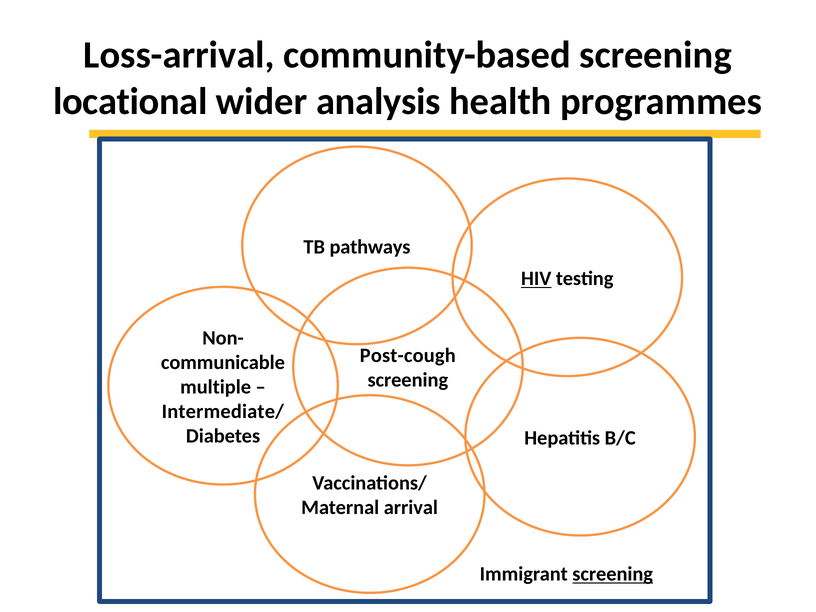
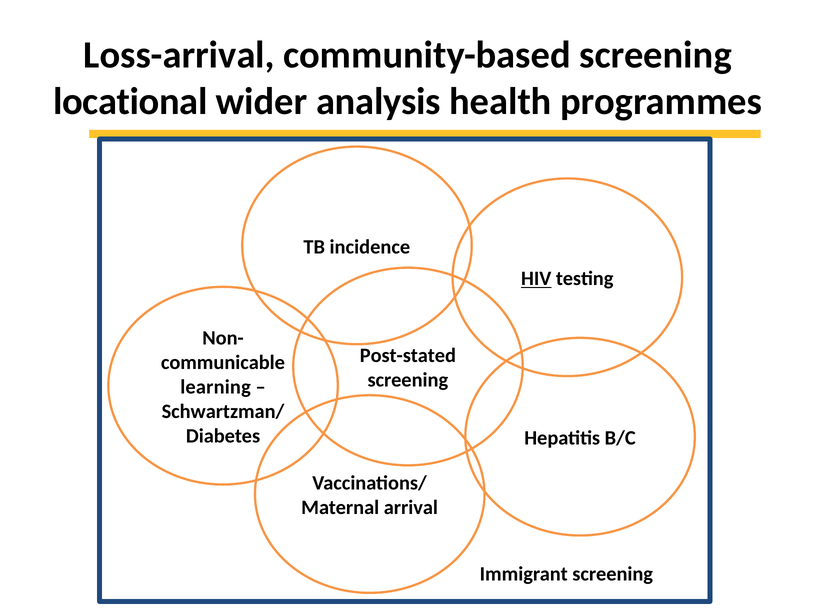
pathways: pathways -> incidence (370, 247)
Post-cough: Post-cough -> Post-stated (408, 356)
multiple: multiple -> learning (216, 387)
Intermediate/: Intermediate/ -> Schwartzman/ (223, 412)
screening underline: present -> none (613, 574)
